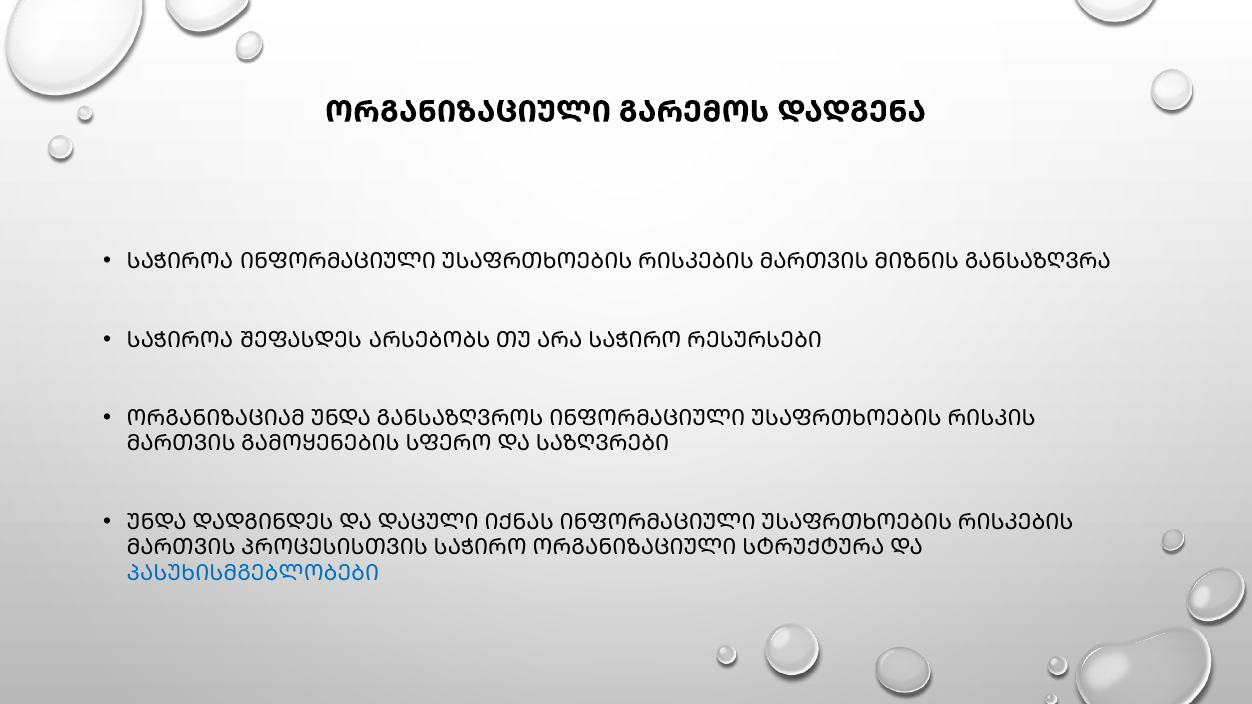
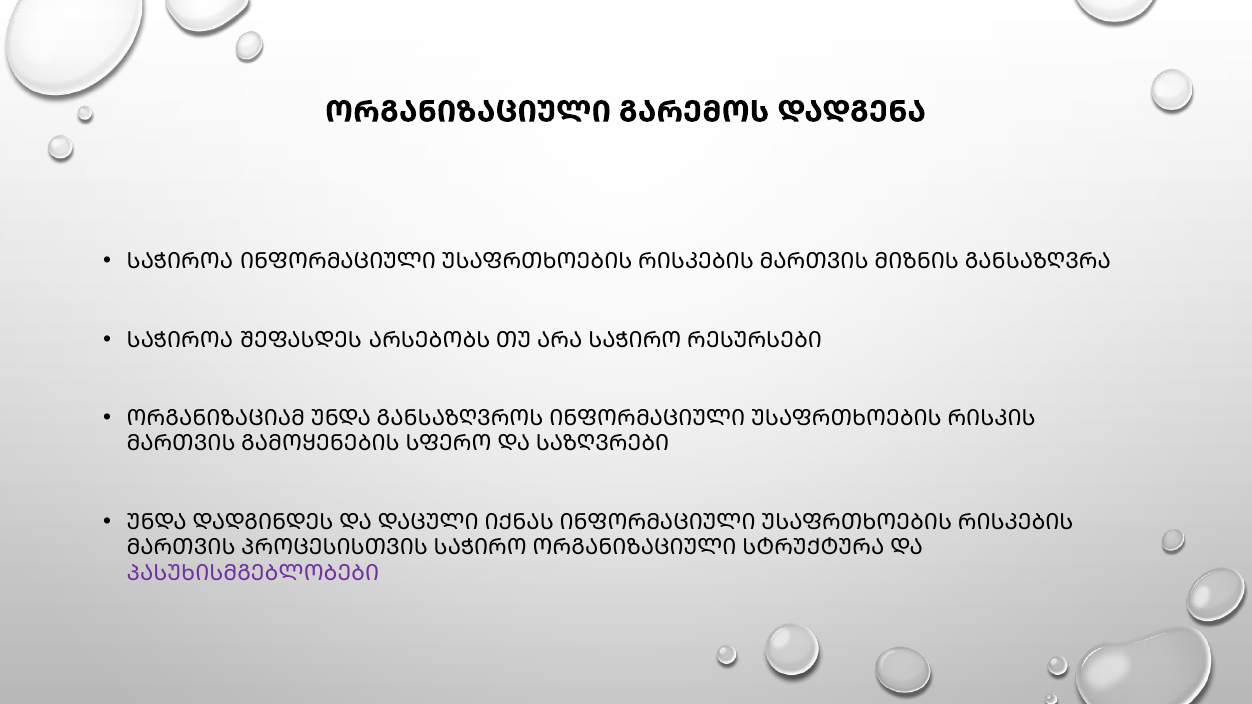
ᲞᲐᲡᲣᲮᲘᲡᲛᲒᲔᲑᲚᲝᲑᲔᲑᲘ colour: blue -> purple (253, 573)
